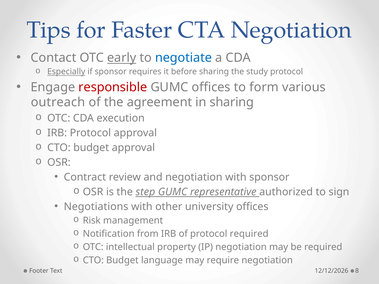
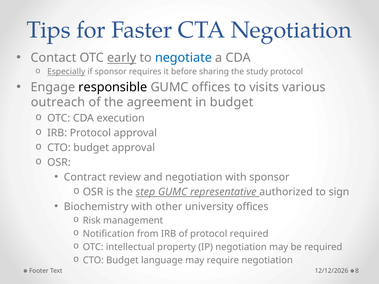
responsible colour: red -> black (113, 87)
form: form -> visits (264, 87)
in sharing: sharing -> budget (232, 102)
Negotiations: Negotiations -> Biochemistry (96, 207)
